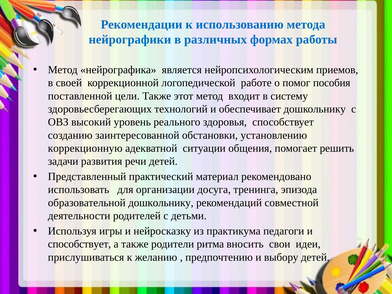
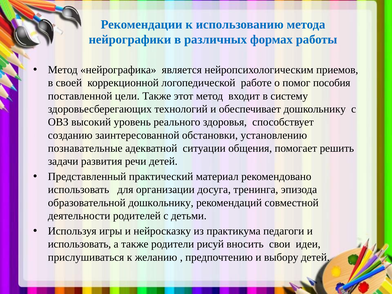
коррекционную: коррекционную -> познавательные (85, 148)
способствует: способствует -> использовать (79, 244)
ритма: ритма -> рисуй (210, 244)
